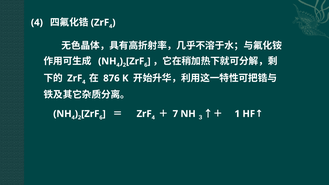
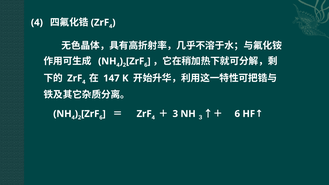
876: 876 -> 147 (111, 78)
7: 7 -> 3 (175, 114)
1: 1 -> 6 (237, 114)
